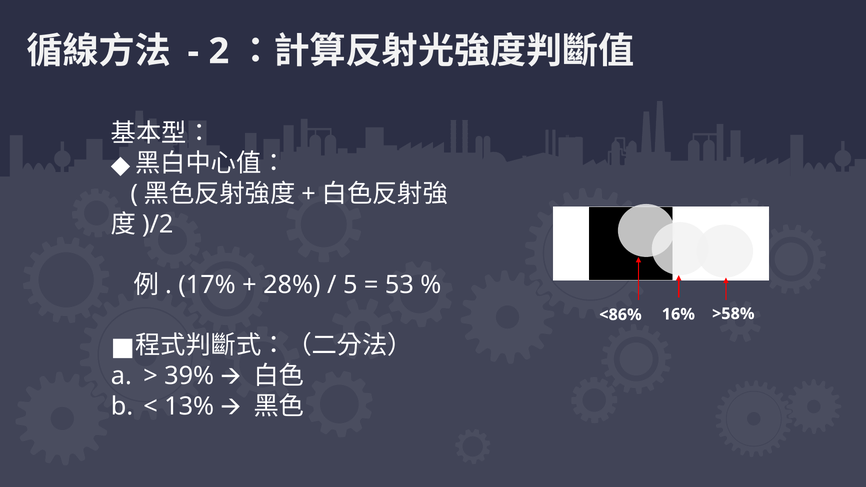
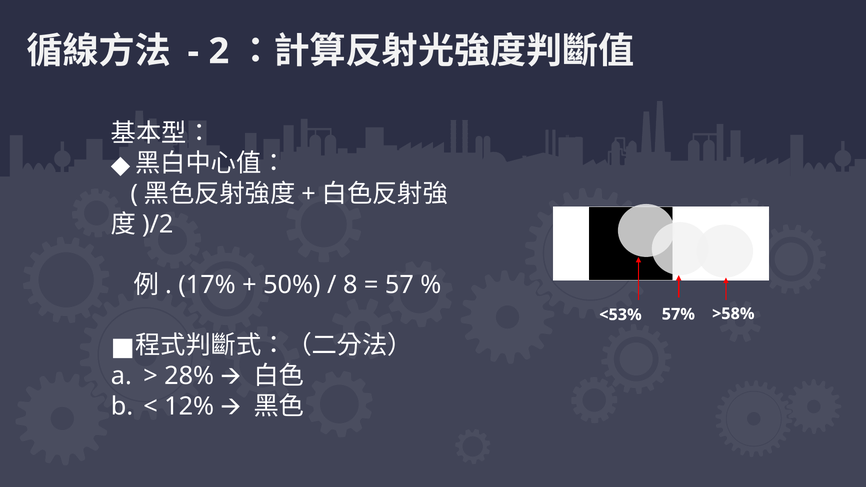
28%: 28% -> 50% (292, 285)
5: 5 -> 8 (350, 285)
53: 53 -> 57 (399, 285)
16%: 16% -> 57% (678, 314)
<86%: <86% -> <53% (620, 315)
39%: 39% -> 28% (189, 376)
13%: 13% -> 12% (189, 406)
